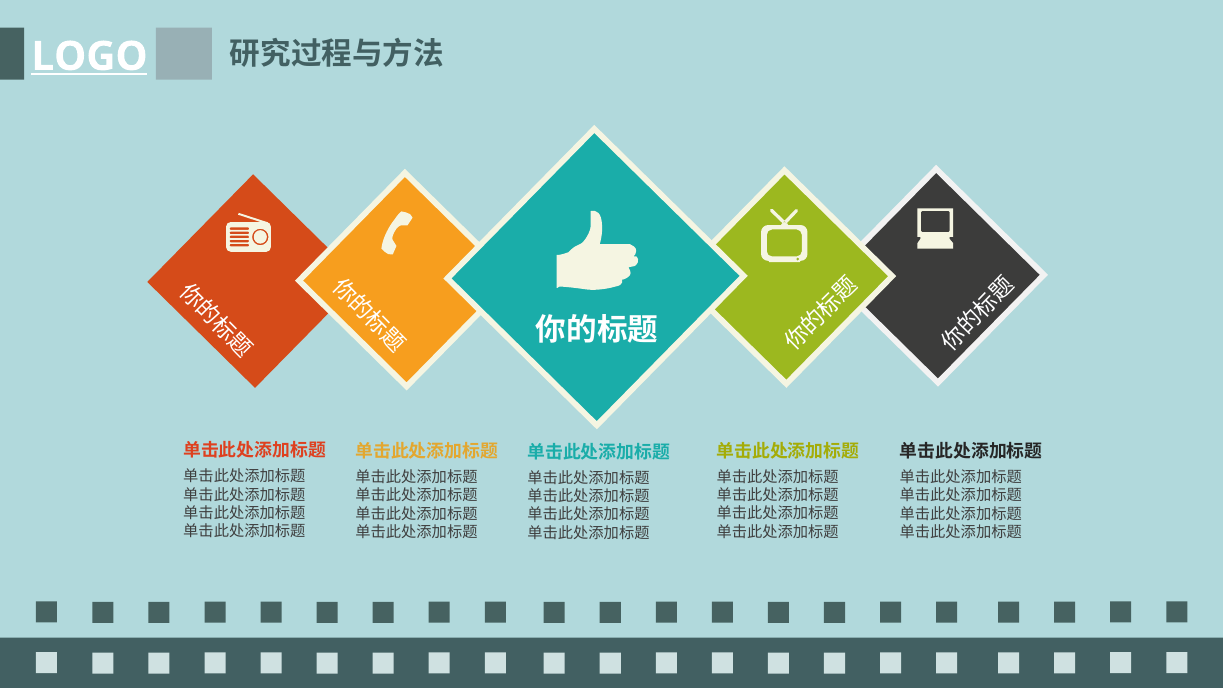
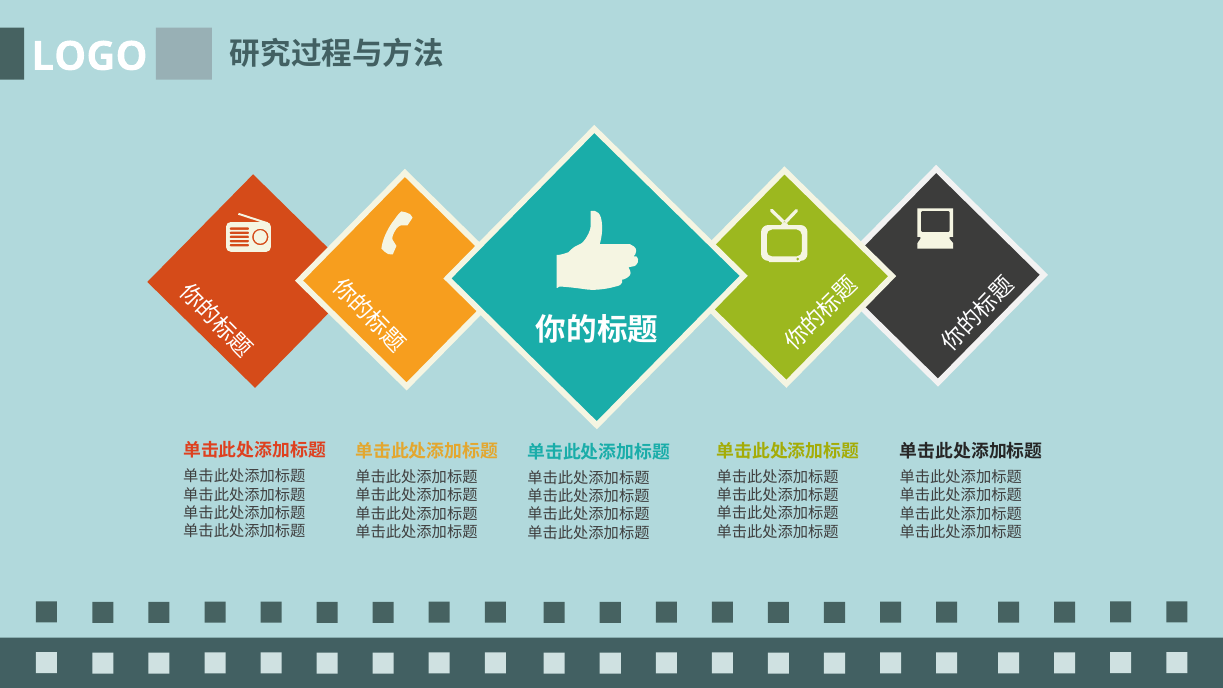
LOGO underline: present -> none (90, 57)
